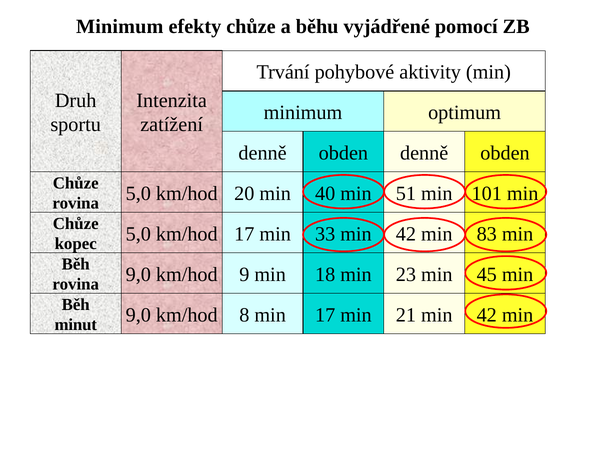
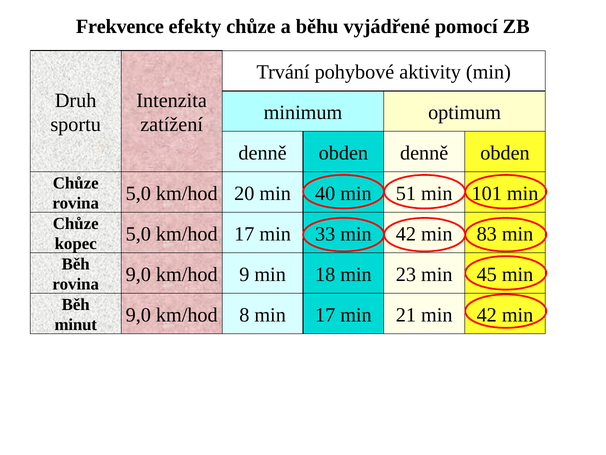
Minimum: Minimum -> Frekvence (120, 27)
